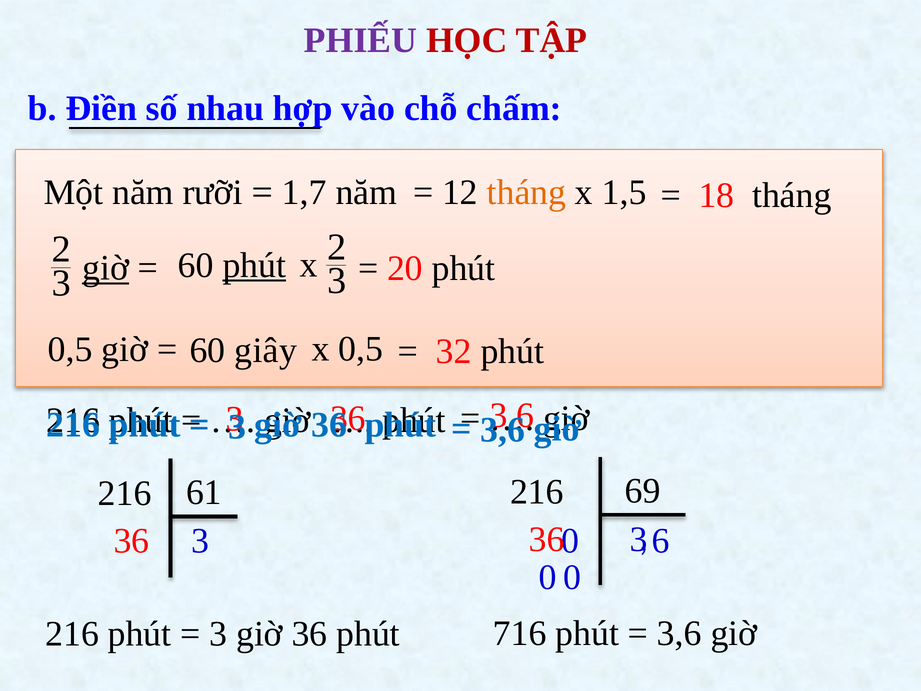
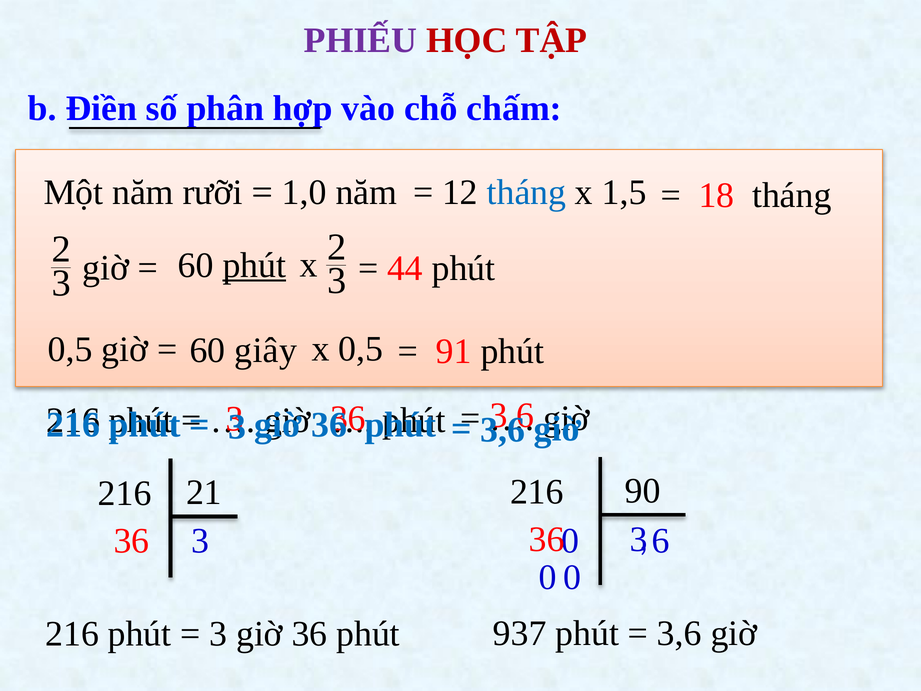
nhau: nhau -> phân (225, 108)
1,7: 1,7 -> 1,0 (304, 193)
tháng colour: orange -> blue (526, 193)
giờ underline: present -> none (106, 268)
20: 20 -> 44 (405, 269)
32: 32 -> 91 (454, 351)
69: 69 -> 90 (643, 491)
61: 61 -> 21 (204, 492)
716: 716 -> 937 (520, 633)
